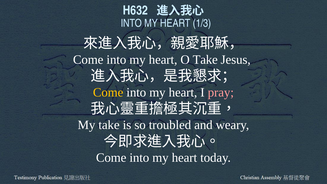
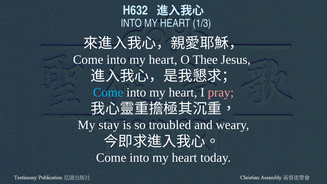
O Take: Take -> Thee (205, 60)
Come colour: yellow -> light blue (108, 92)
My take: take -> stay (109, 125)
